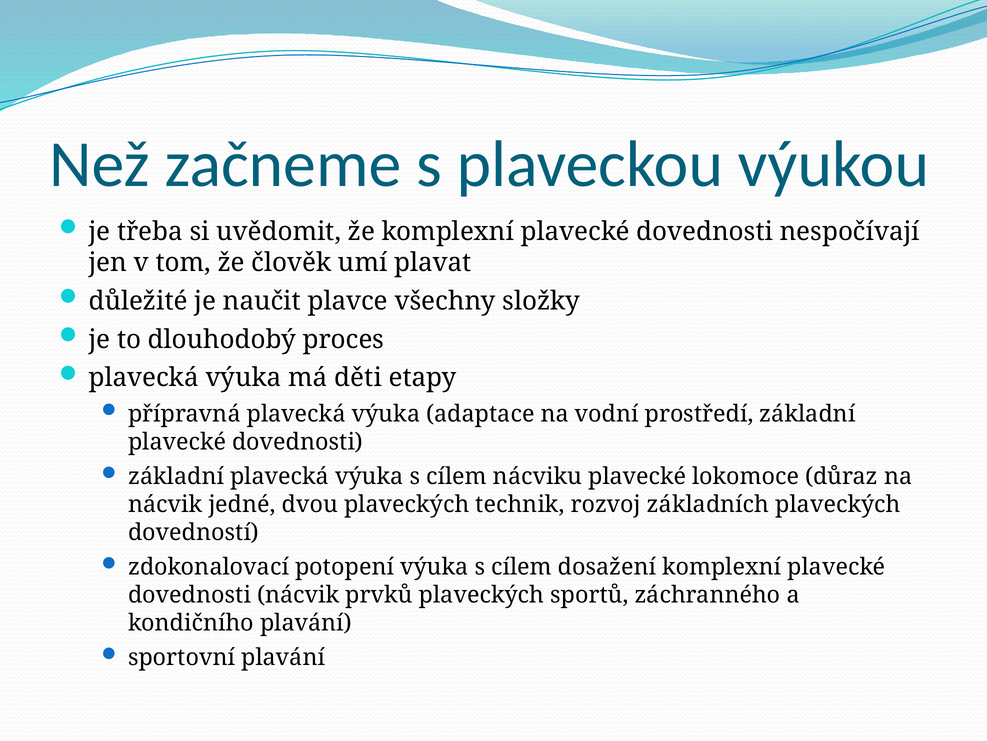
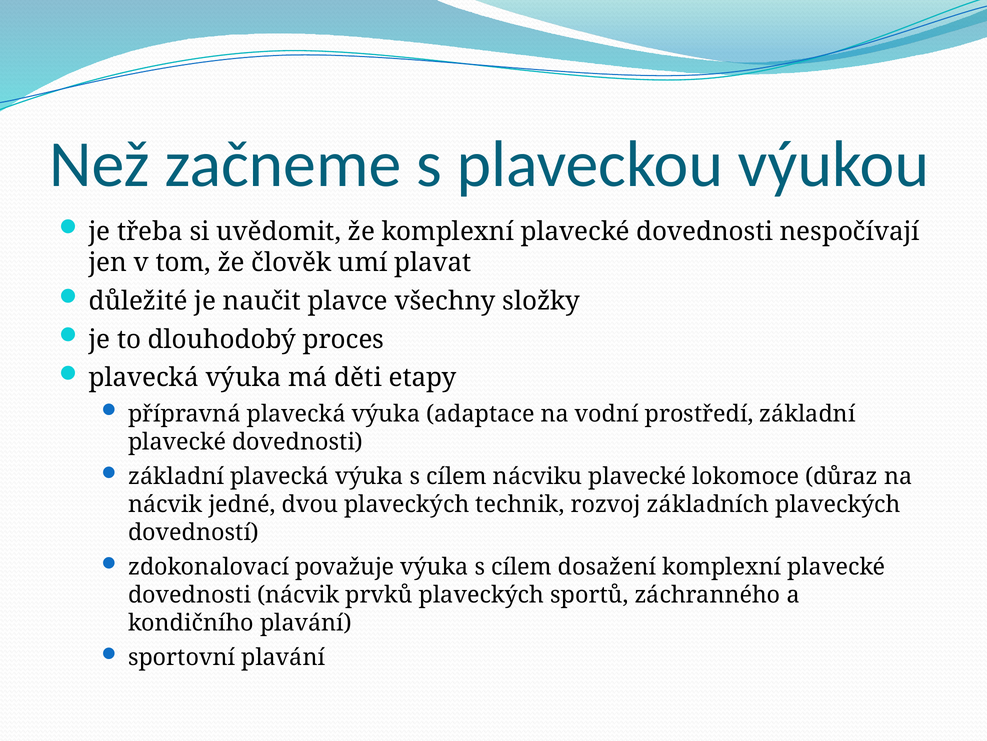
potopení: potopení -> považuje (345, 567)
